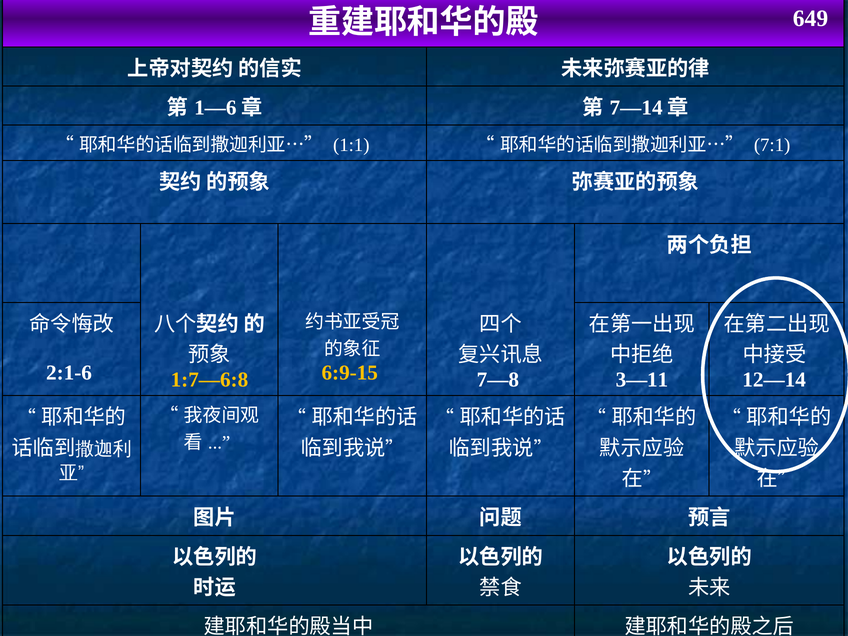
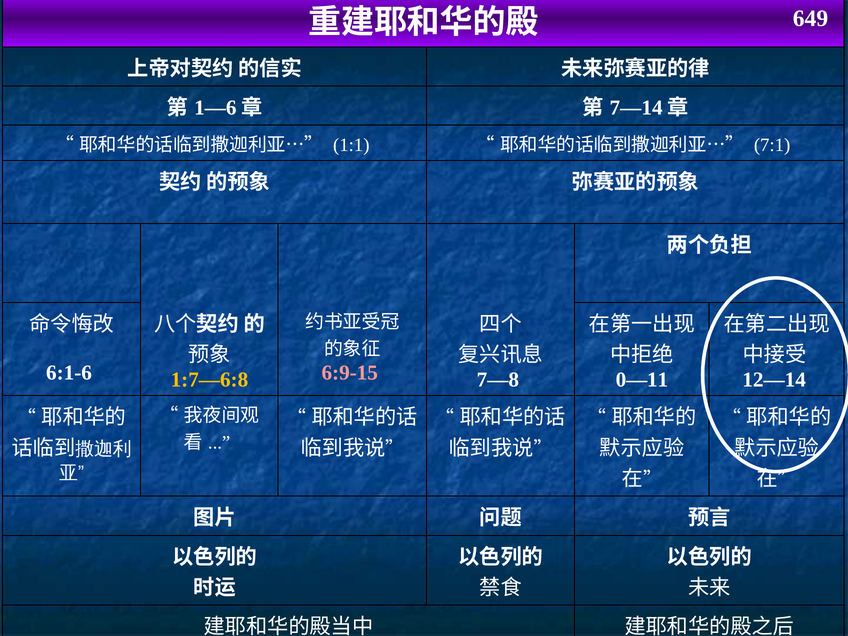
2:1-6: 2:1-6 -> 6:1-6 (69, 373)
6:9-15 colour: yellow -> pink (350, 373)
3—11: 3—11 -> 0—11 (642, 380)
